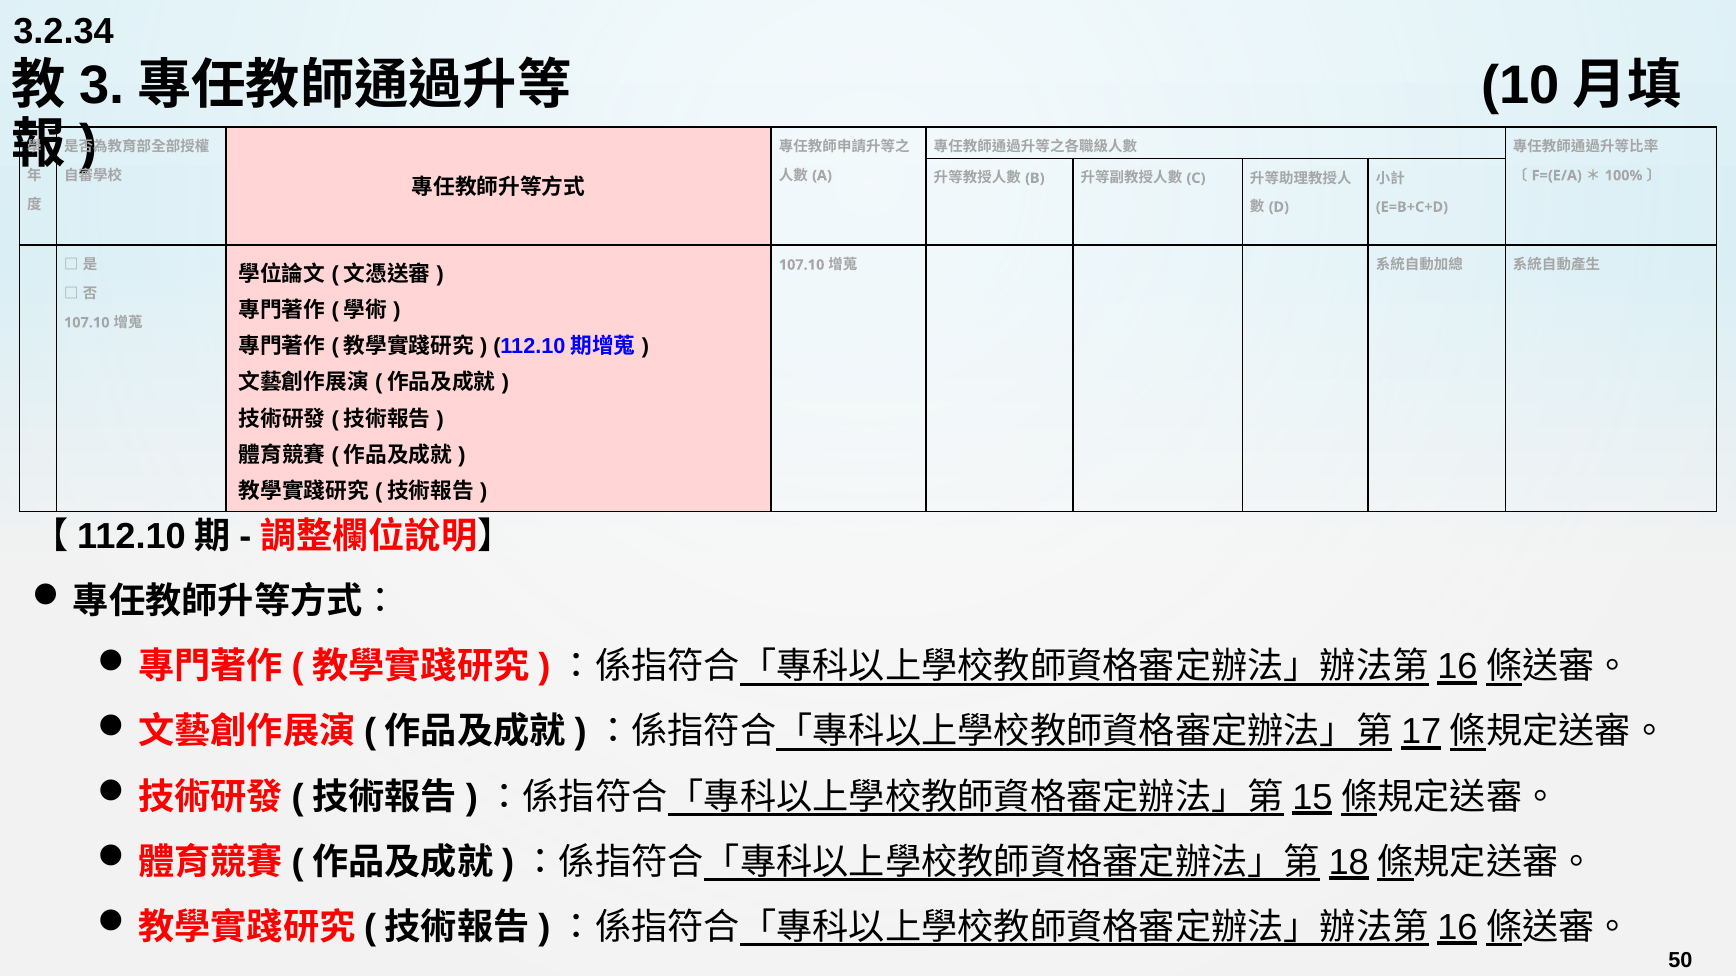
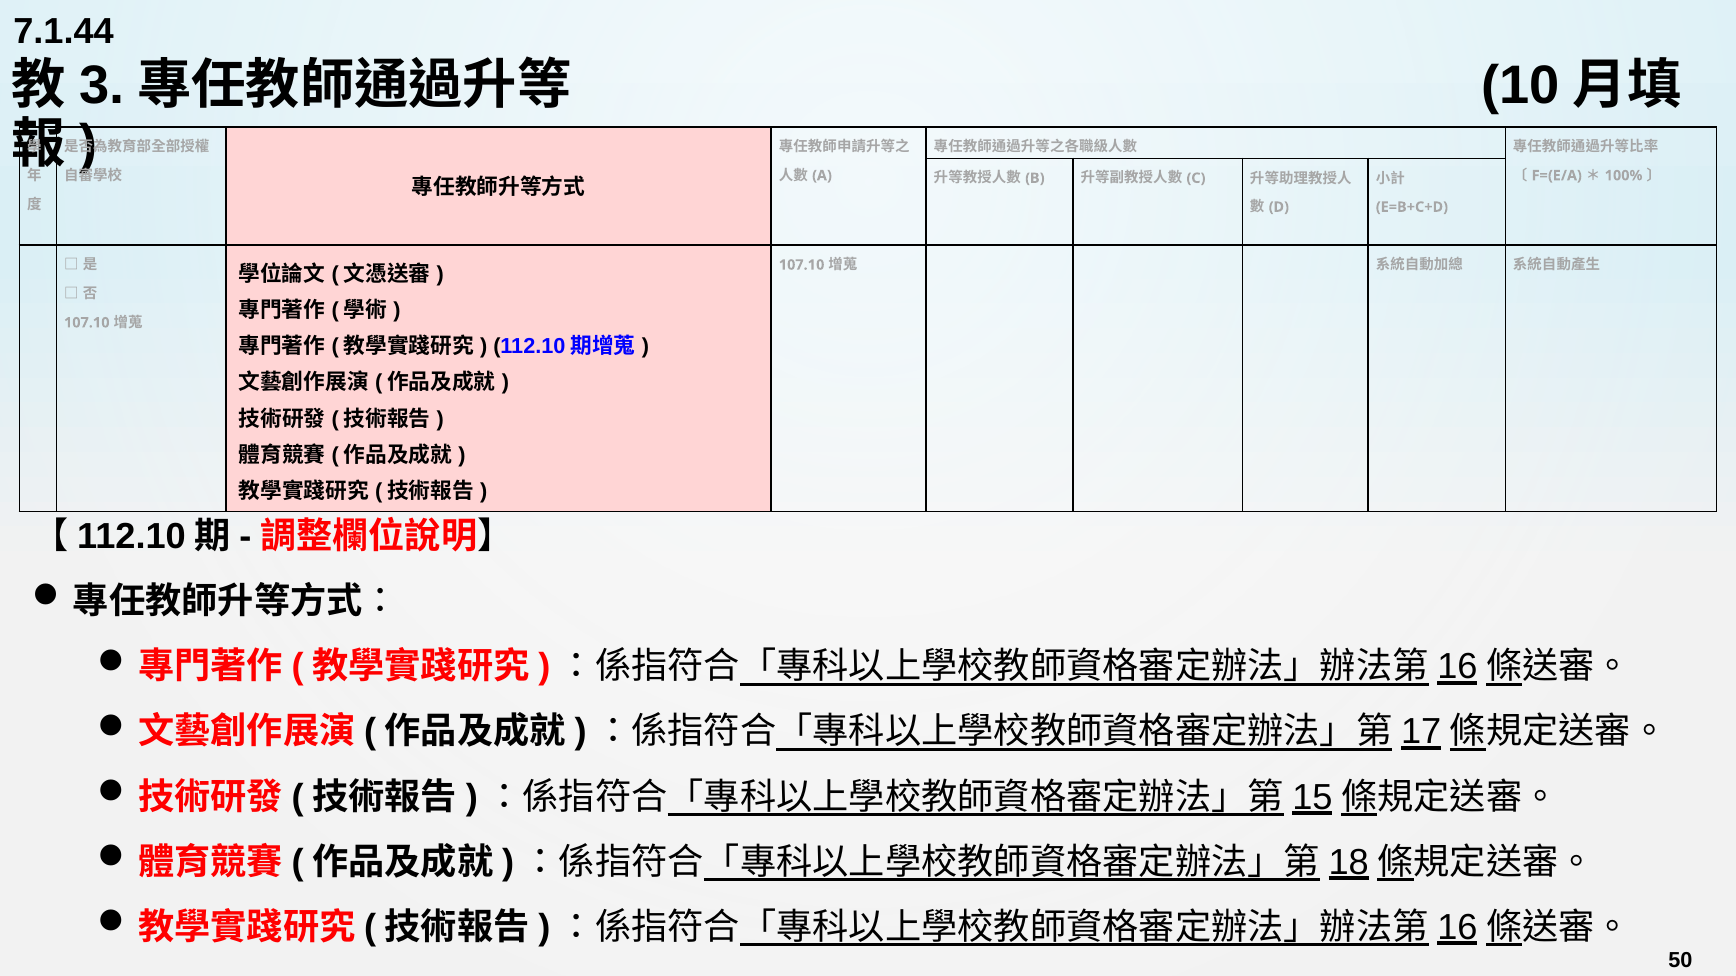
3.2.34: 3.2.34 -> 7.1.44 (64, 32)
